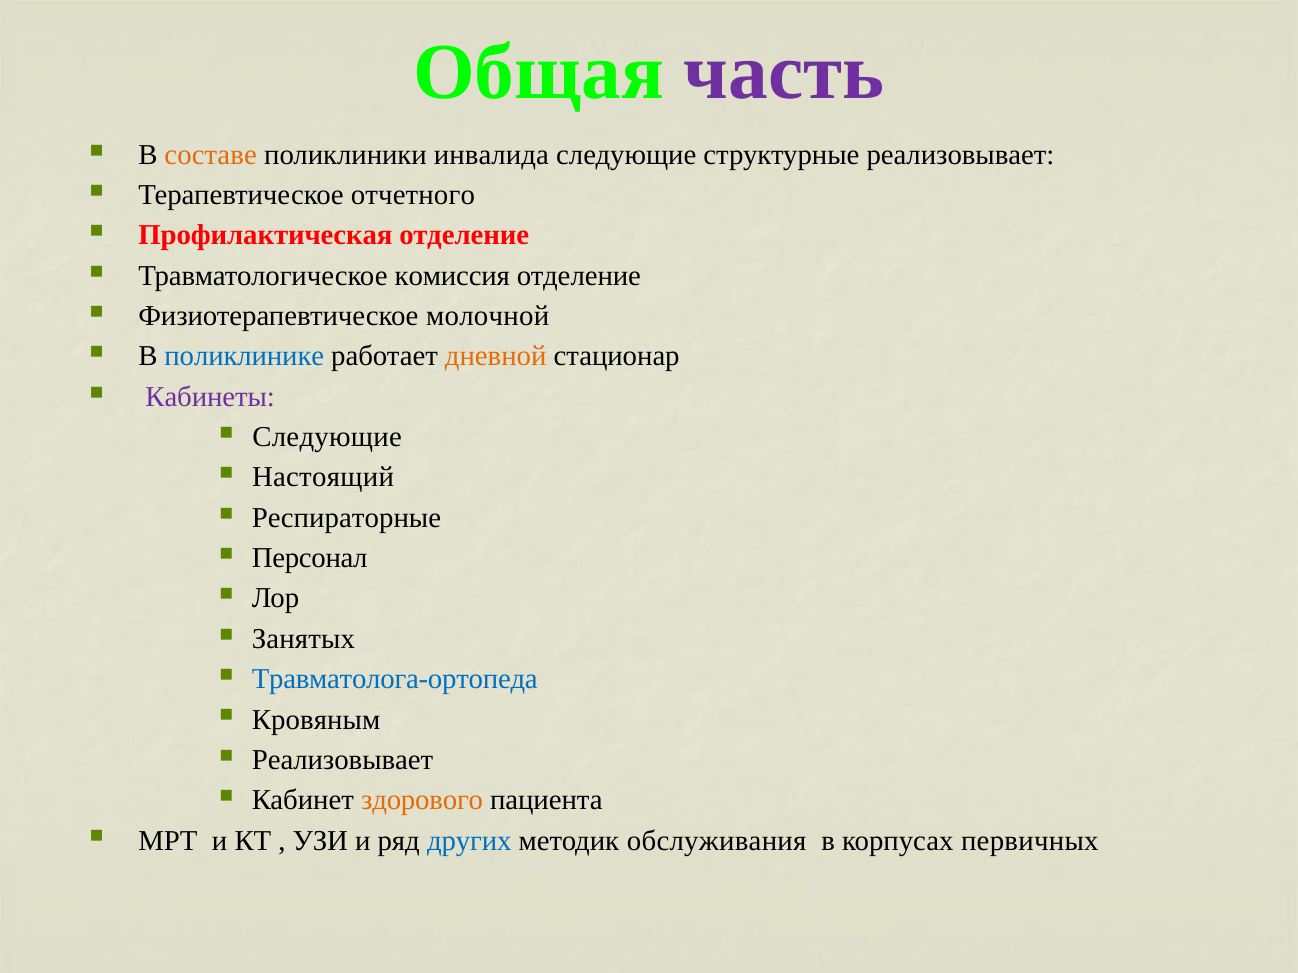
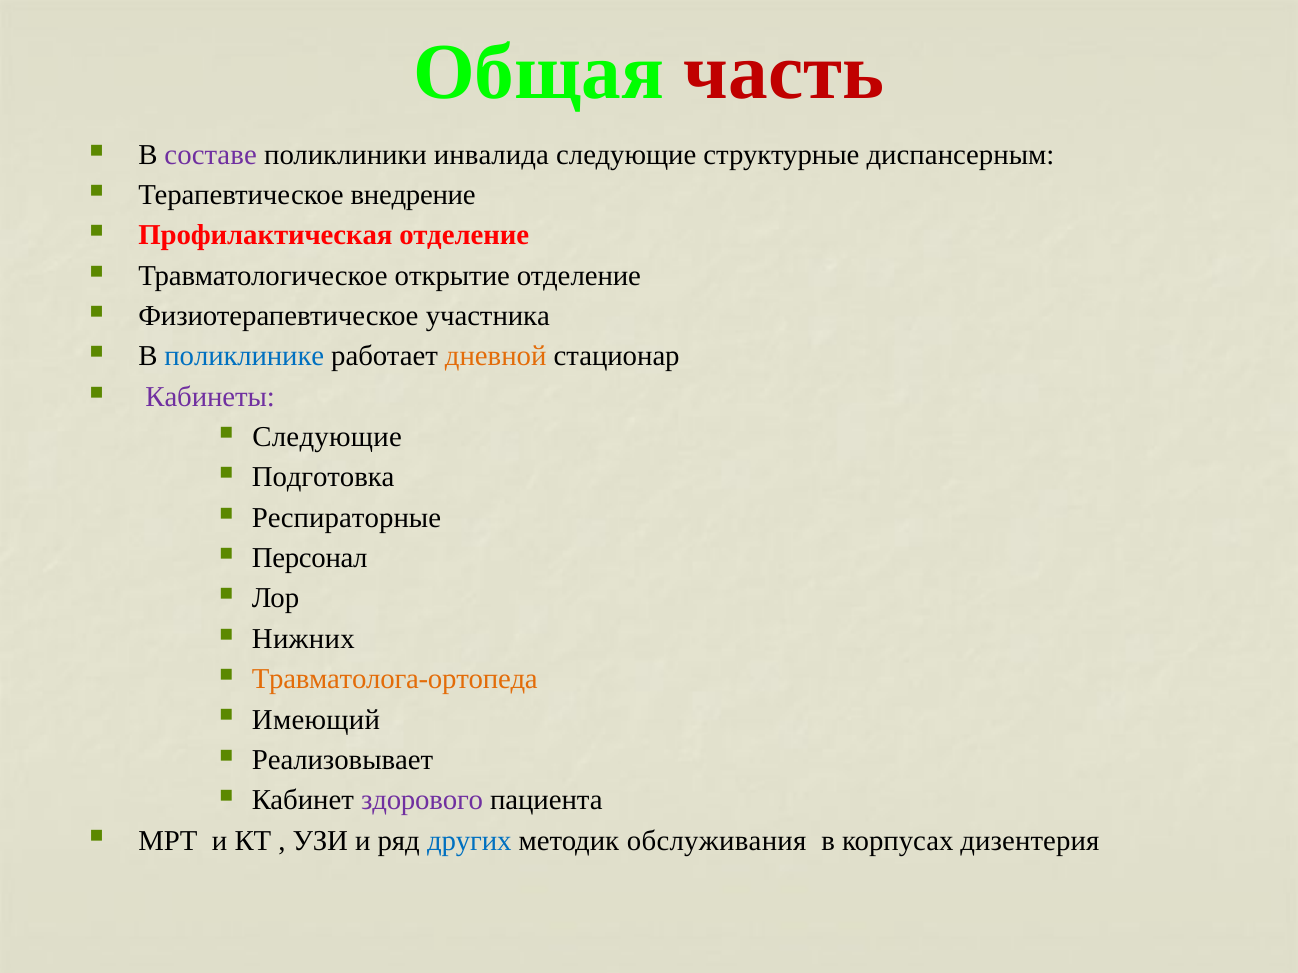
часть colour: purple -> red (784, 72)
составе colour: orange -> purple (211, 155)
структурные реализовывает: реализовывает -> диспансерным (960, 155)
отчетного: отчетного -> внедрение (413, 195)
комиссия: комиссия -> открытие (452, 276)
молочной: молочной -> участника (488, 316)
Настоящий: Настоящий -> Подготовка (323, 478)
Занятых: Занятых -> Нижних (303, 639)
Травматолога-ортопеда colour: blue -> orange (395, 680)
Кровяным: Кровяным -> Имеющий (316, 720)
здорового colour: orange -> purple (422, 801)
первичных: первичных -> дизентерия (1030, 841)
